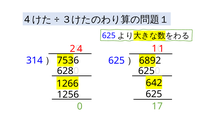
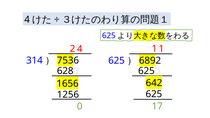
1266: 1266 -> 1656 (68, 84)
